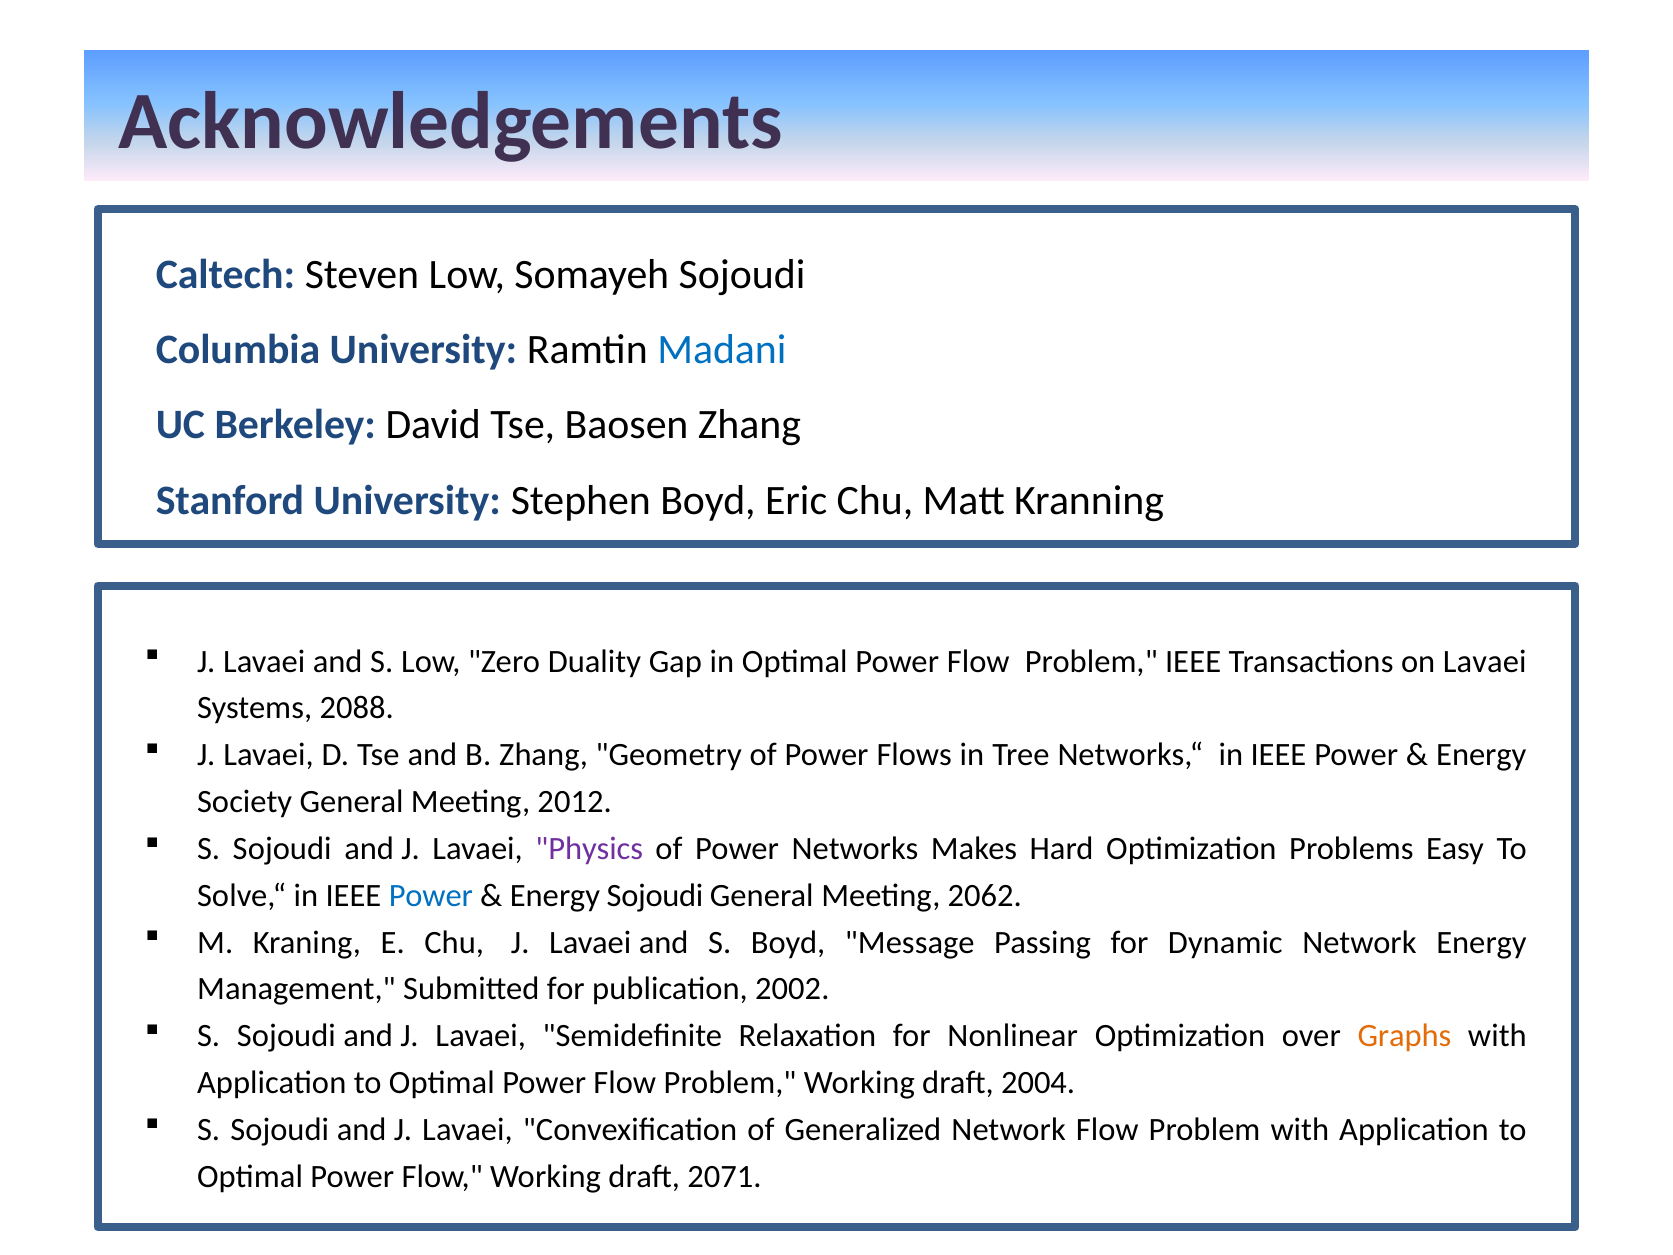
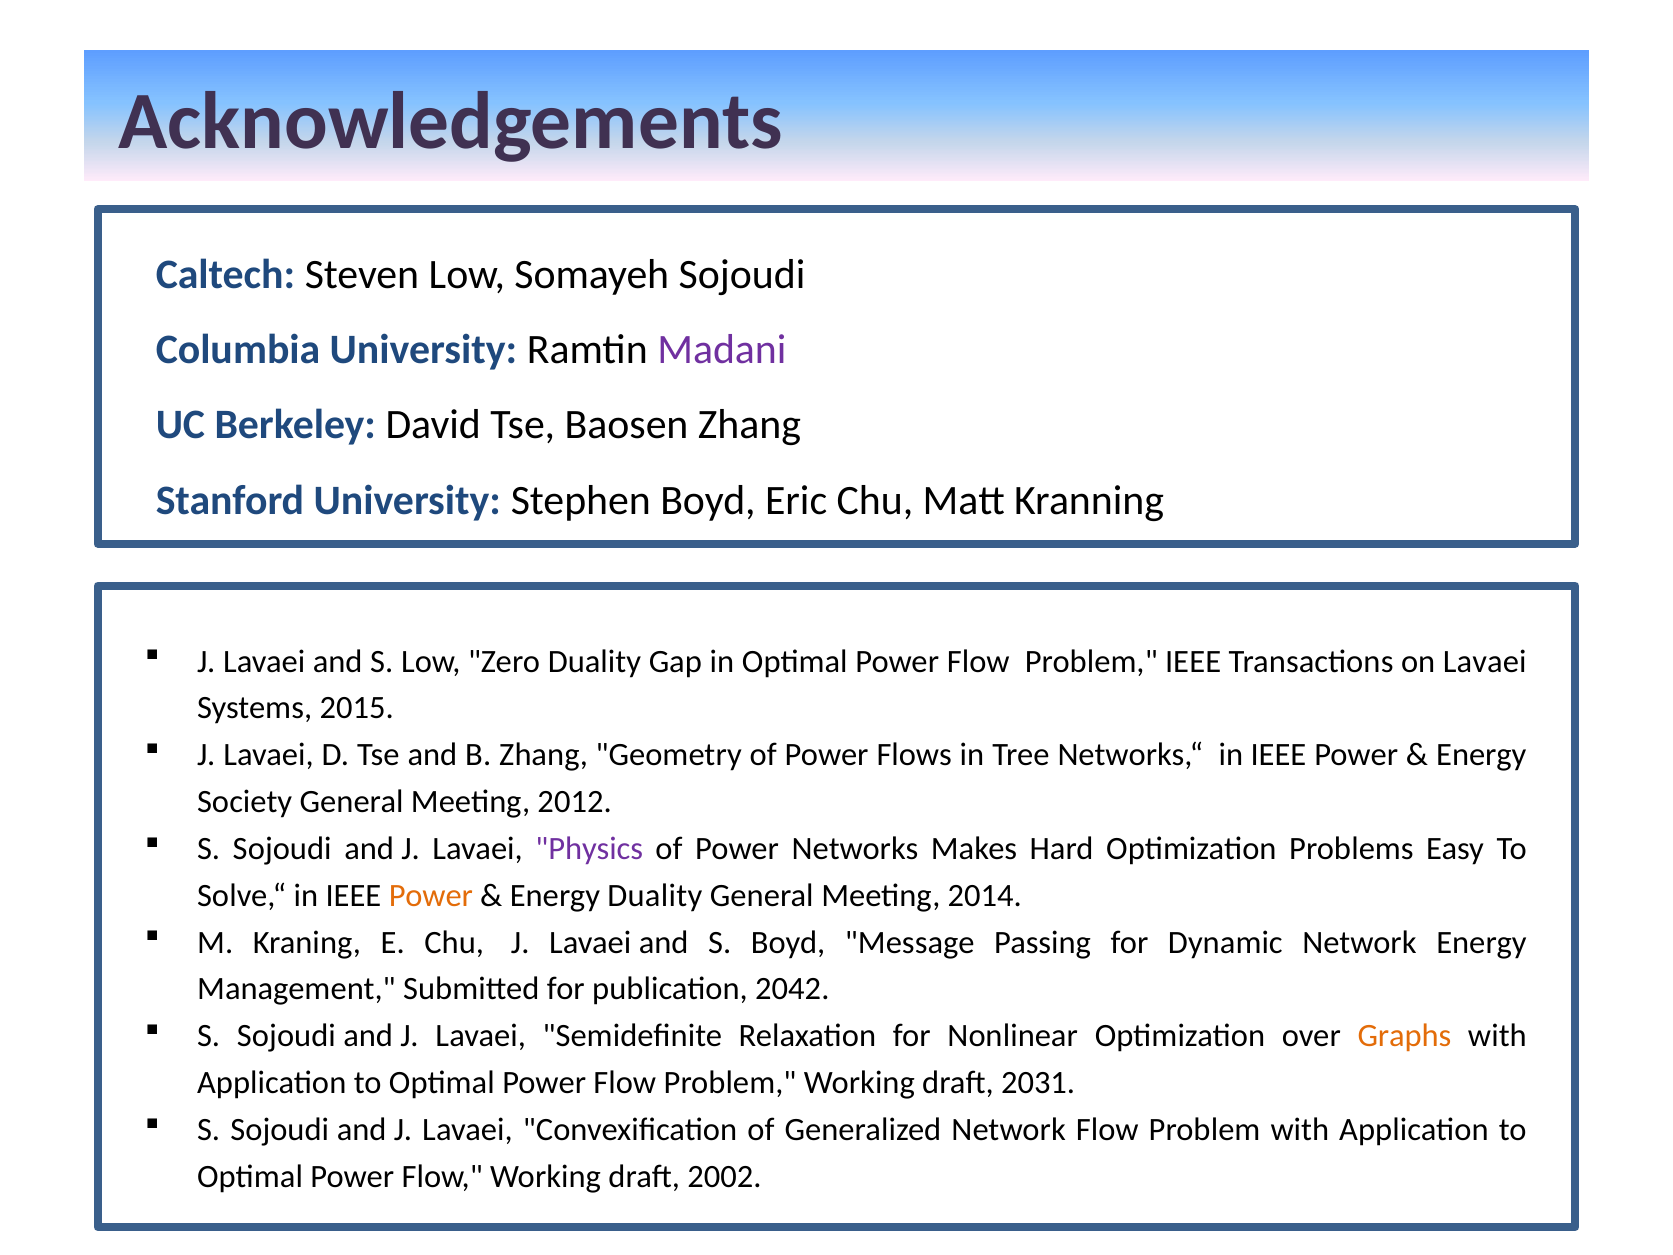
Madani colour: blue -> purple (722, 350)
2088: 2088 -> 2015 (357, 708)
Power colour: blue -> orange (431, 895)
Energy Sojoudi: Sojoudi -> Duality (655, 895)
2062: 2062 -> 2014 (985, 895)
2002: 2002 -> 2042 (792, 989)
2004: 2004 -> 2031 (1038, 1083)
2071: 2071 -> 2002 (724, 1176)
